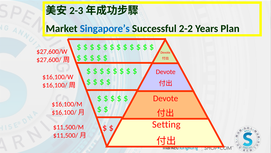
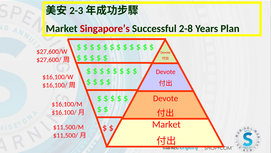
Singapore’s colour: blue -> red (105, 29)
2-2: 2-2 -> 2-8 (186, 29)
Setting: Setting -> Market (166, 124)
